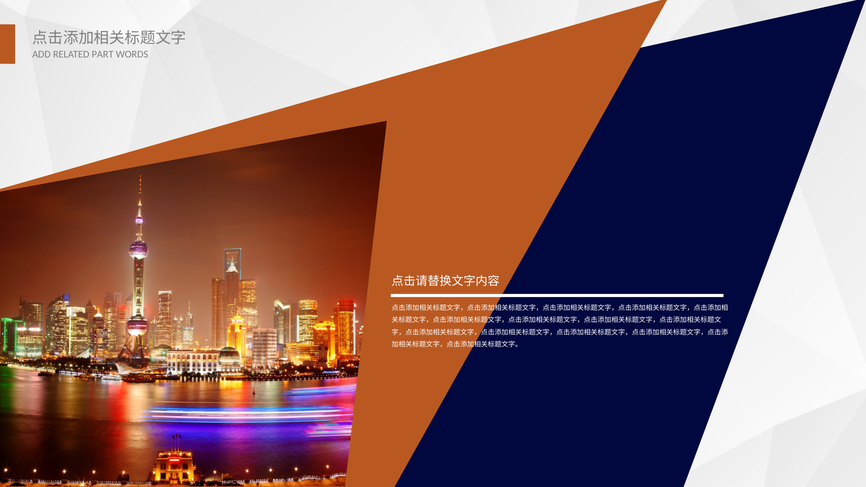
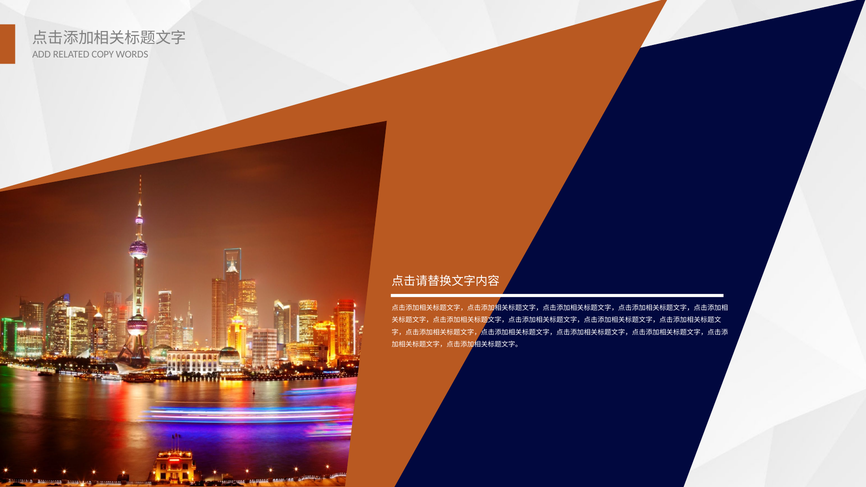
PART: PART -> COPY (103, 54)
